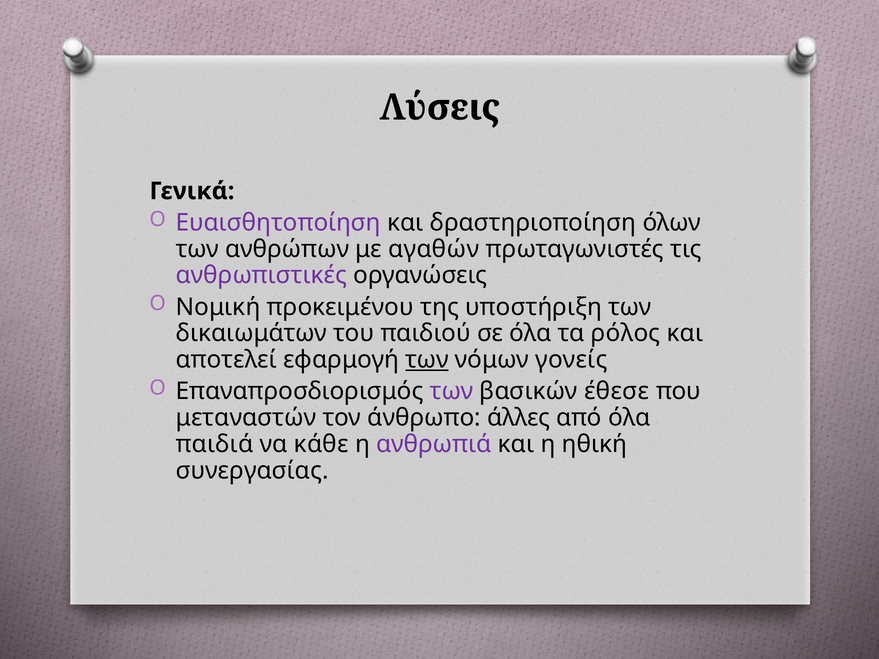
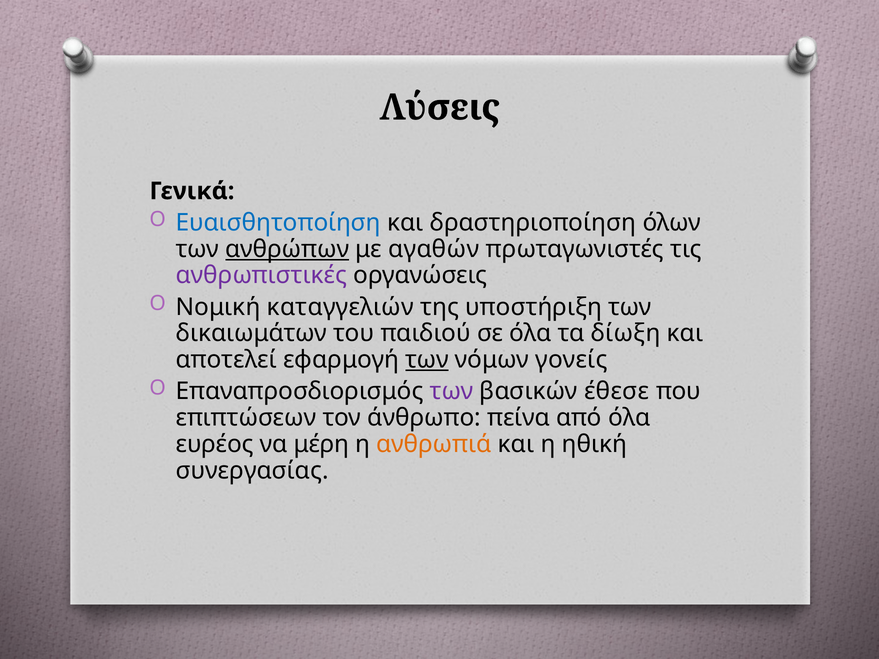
Ευαισθητοποίηση colour: purple -> blue (278, 223)
ανθρώπων underline: none -> present (287, 249)
προκειμένου: προκειμένου -> καταγγελιών (340, 307)
ρόλος: ρόλος -> δίωξη (626, 334)
μεταναστών: μεταναστών -> επιπτώσεων (246, 418)
άλλες: άλλες -> πείνα (519, 418)
παιδιά: παιδιά -> ευρέος (215, 444)
κάθε: κάθε -> μέρη (321, 444)
ανθρωπιά colour: purple -> orange (434, 444)
